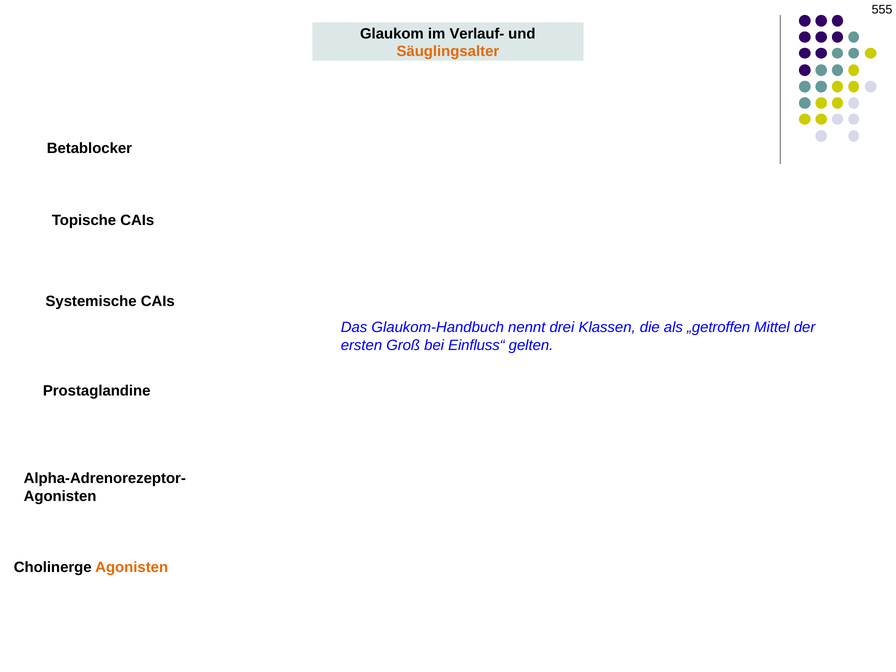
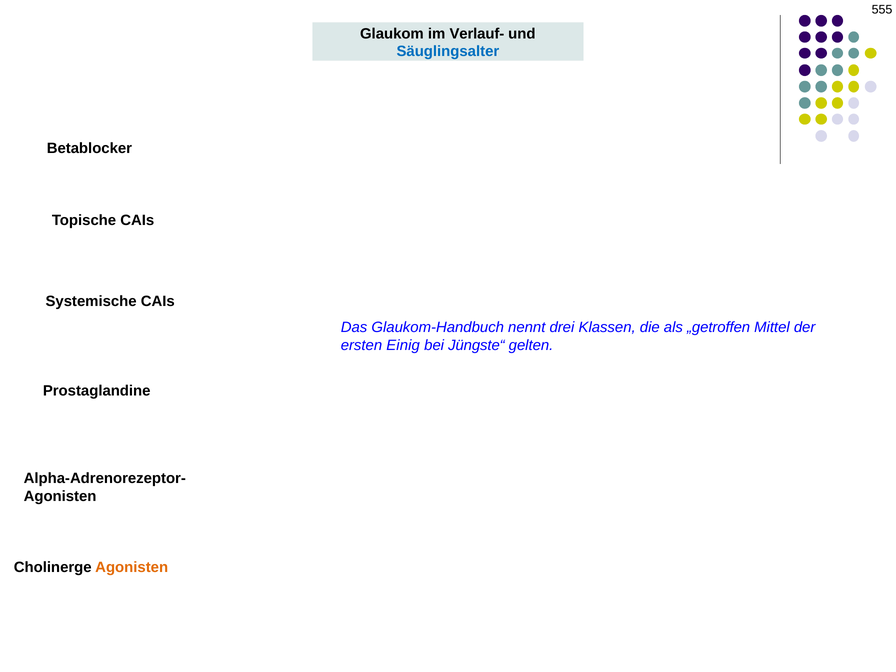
Säuglingsalter colour: orange -> blue (448, 52)
Groß: Groß -> Einig (403, 345)
Einfluss“: Einfluss“ -> Jüngste“ (476, 345)
